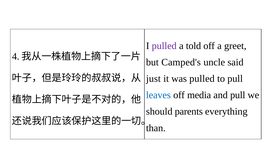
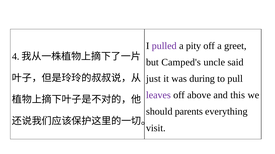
told: told -> pity (193, 46)
was pulled: pulled -> during (202, 79)
leaves colour: blue -> purple (158, 96)
media: media -> above (199, 96)
and pull: pull -> this (238, 96)
than: than -> visit (156, 129)
